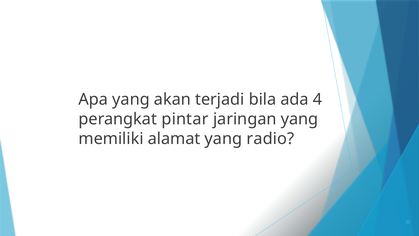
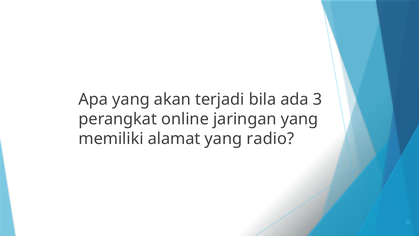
4: 4 -> 3 (318, 99)
pintar: pintar -> online (185, 119)
